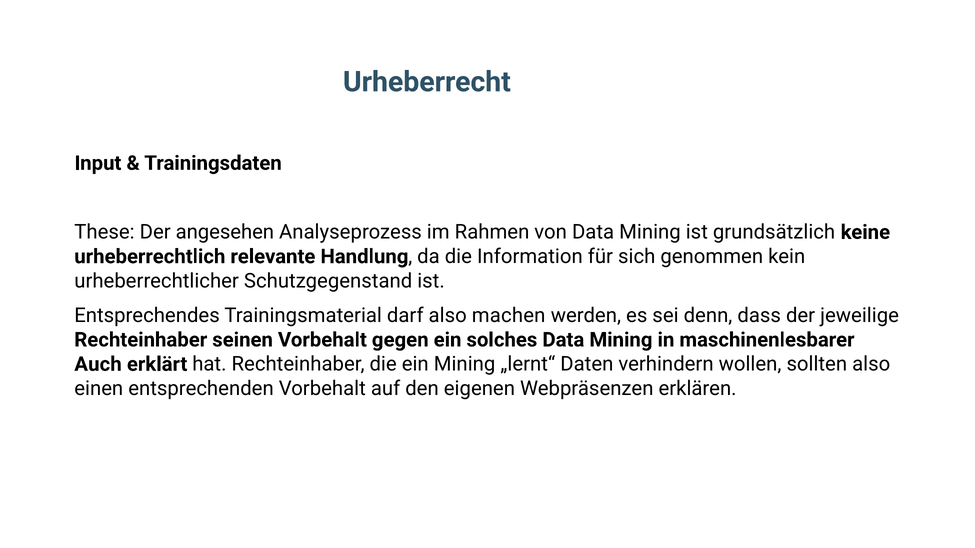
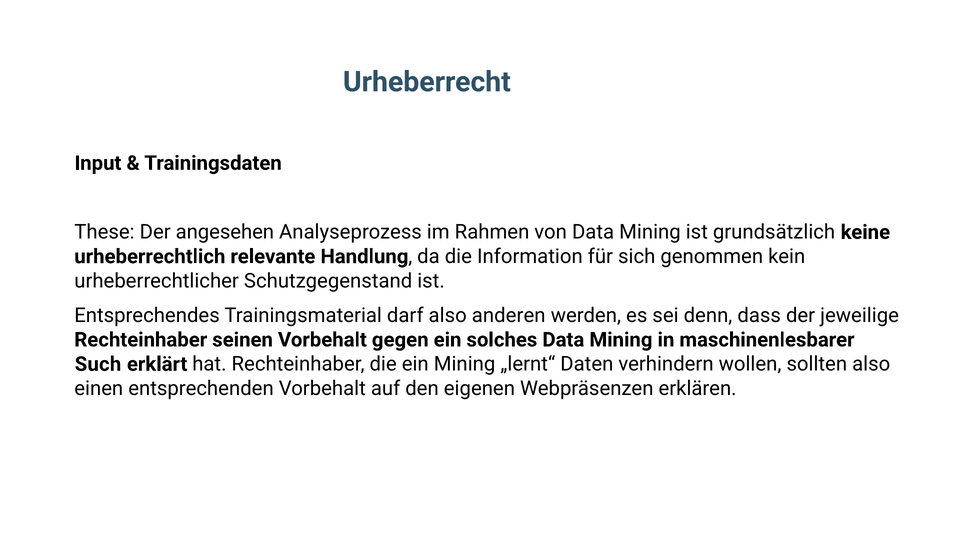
machen: machen -> anderen (509, 316)
Auch: Auch -> Such (98, 364)
